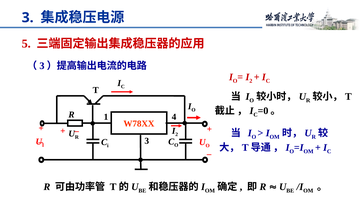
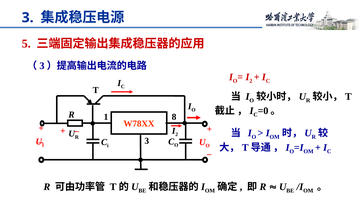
4: 4 -> 8 (174, 117)
